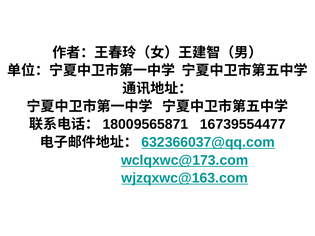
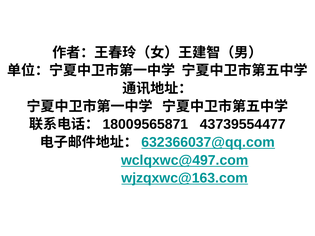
16739554477: 16739554477 -> 43739554477 (243, 124)
wclqxwc@173.com: wclqxwc@173.com -> wclqxwc@497.com (185, 160)
